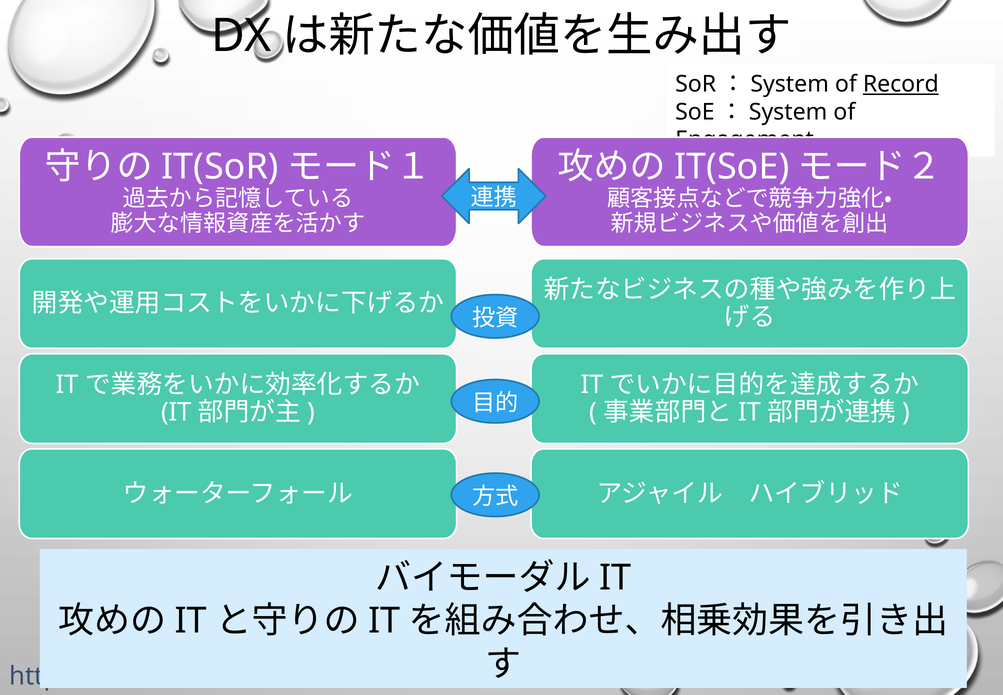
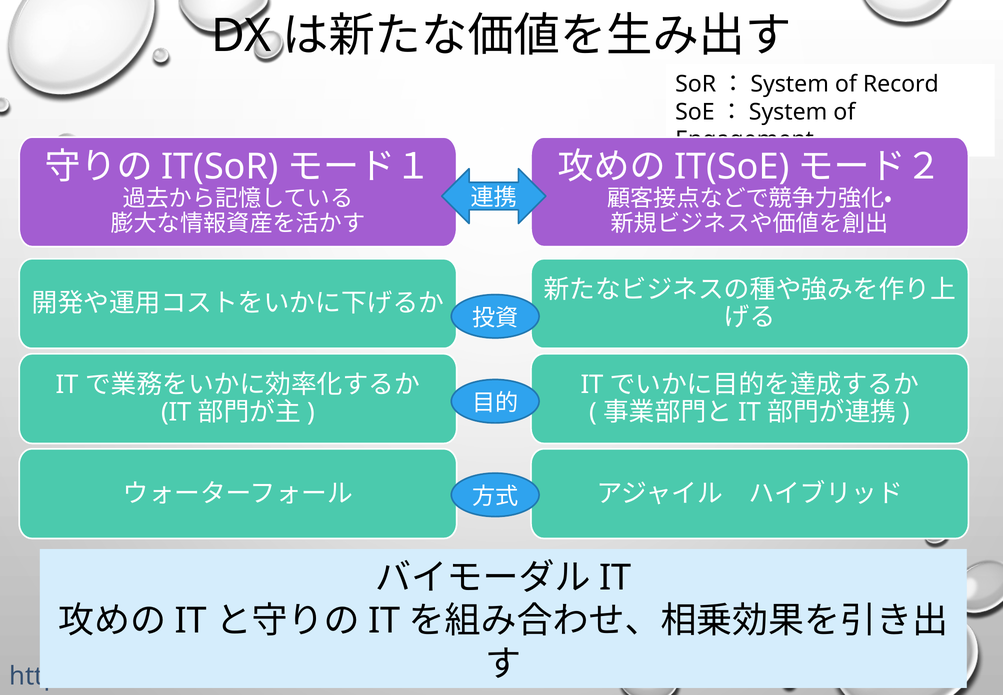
Record underline: present -> none (901, 84)
